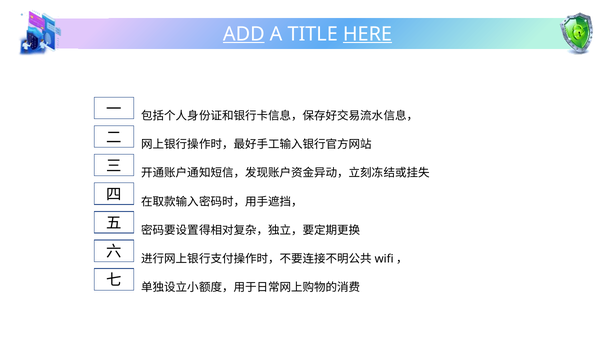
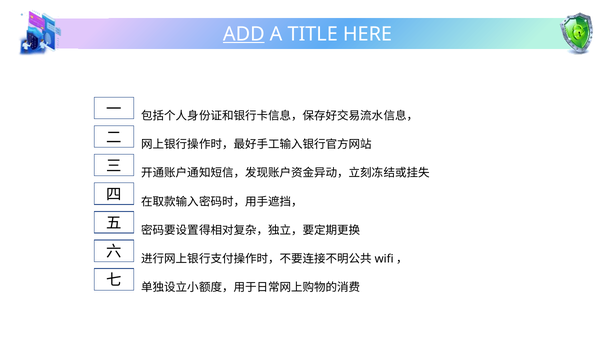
HERE underline: present -> none (367, 34)
